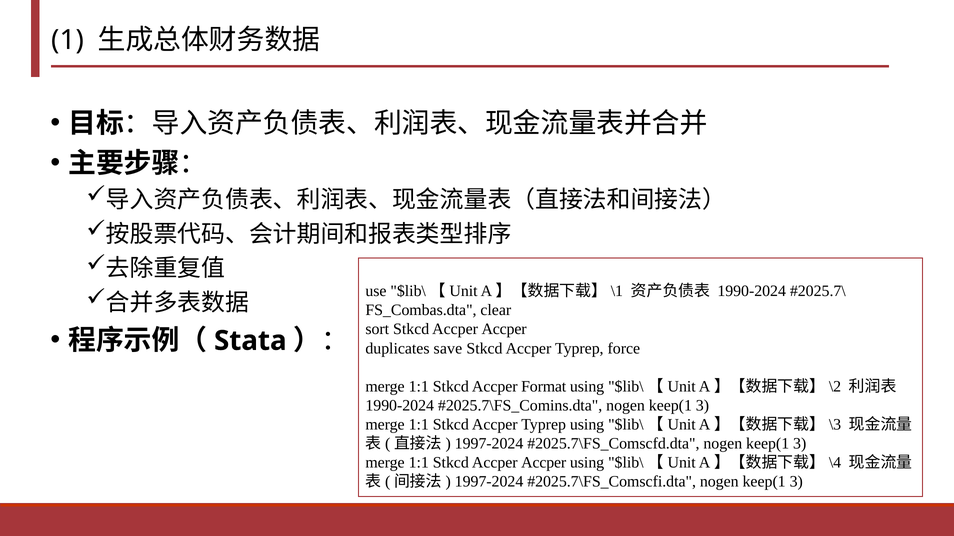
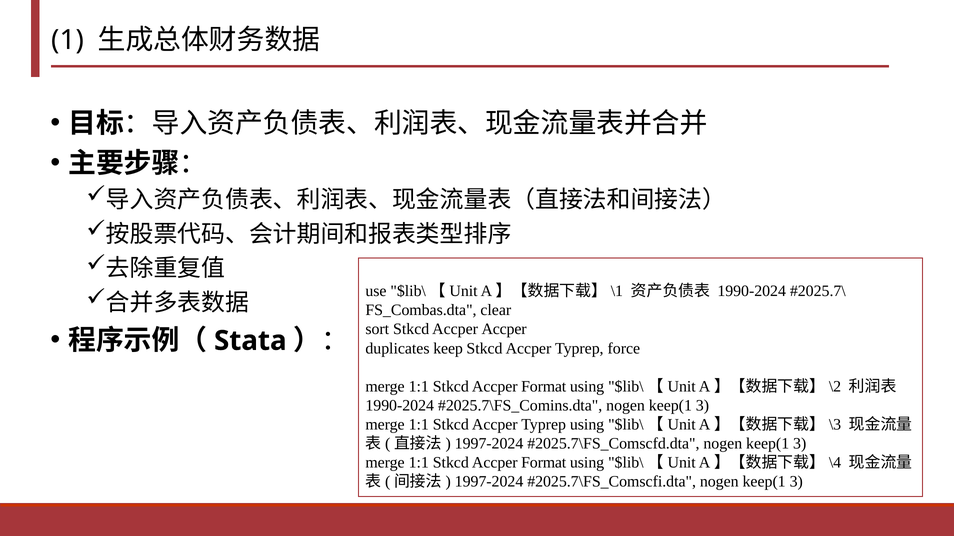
save: save -> keep (448, 349)
Accper: Accper -> Format (544, 463)
